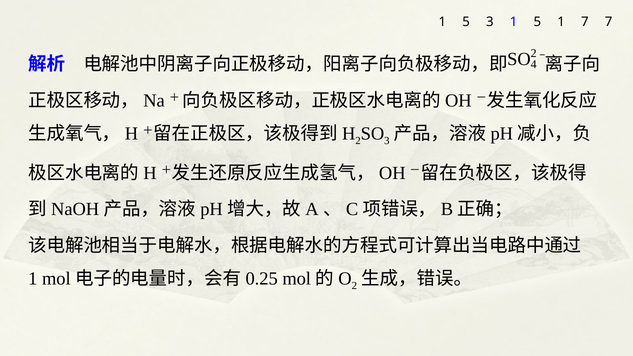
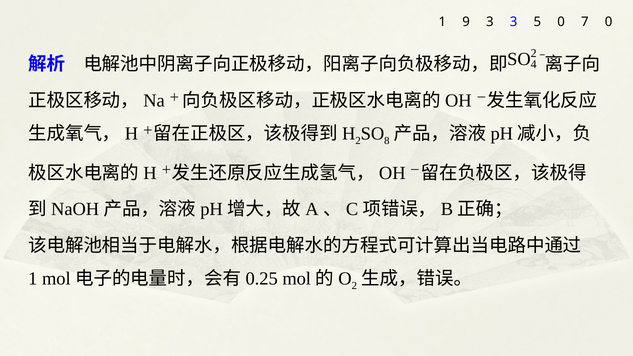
5: 5 -> 9 (466, 22)
3 1: 1 -> 3 (514, 22)
5 1: 1 -> 0 (561, 22)
7 7: 7 -> 0 (609, 22)
3: 3 -> 8 (387, 141)
